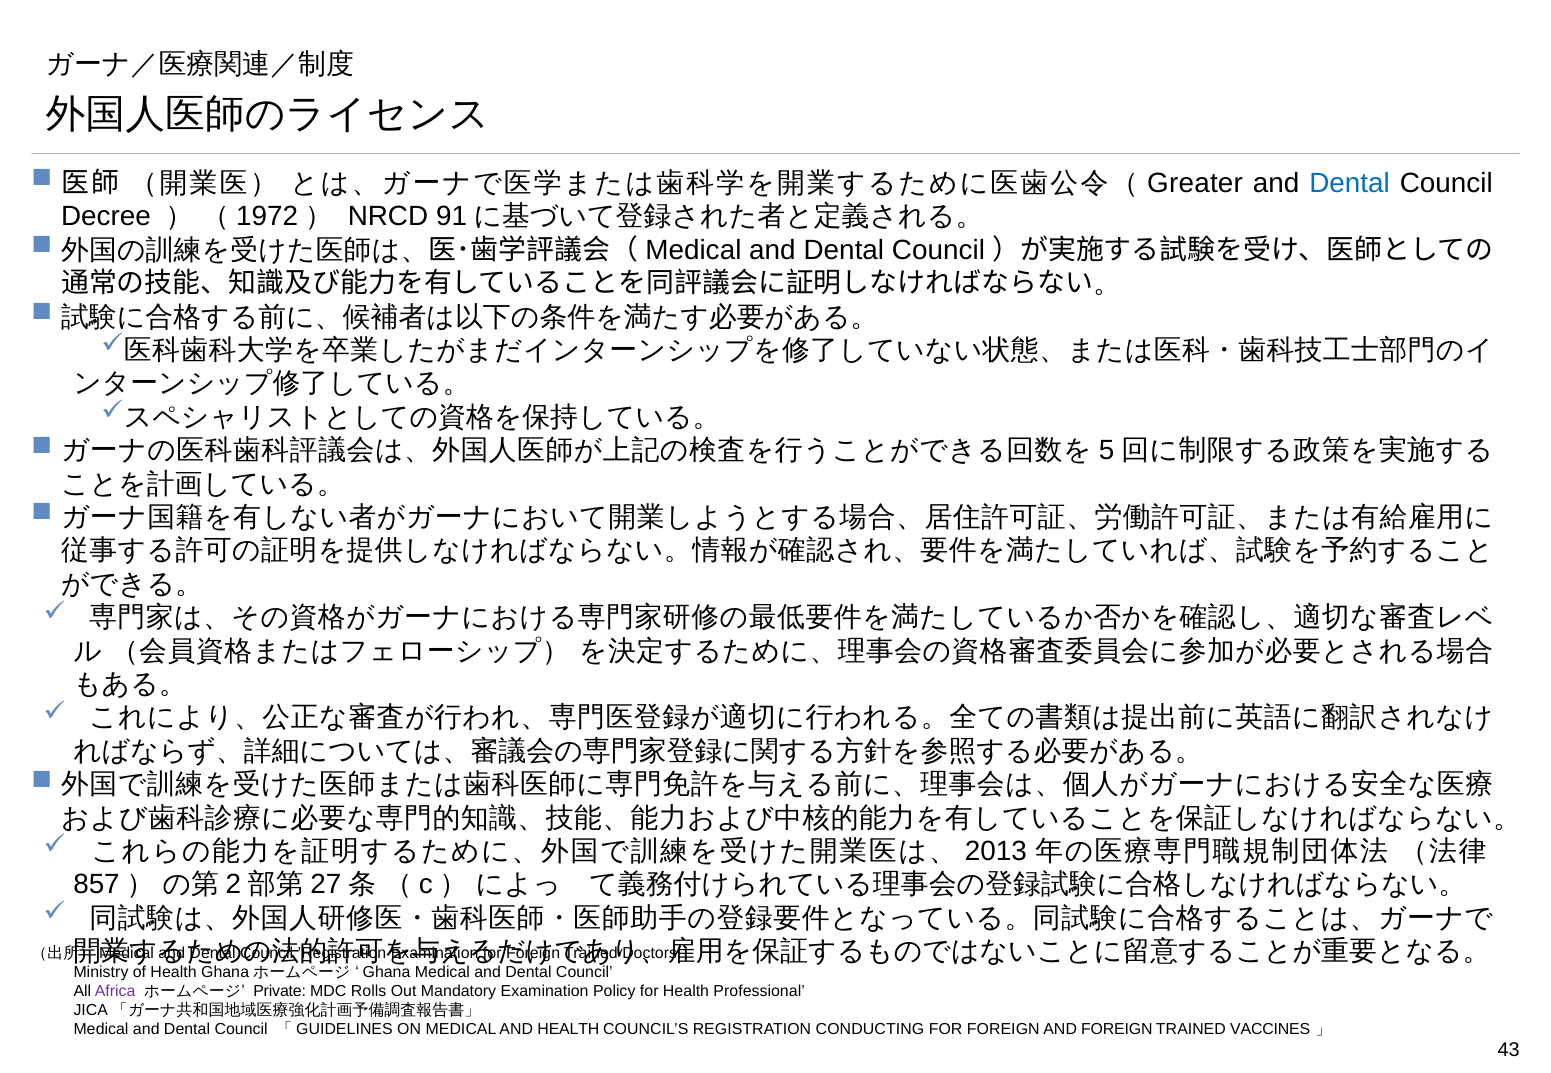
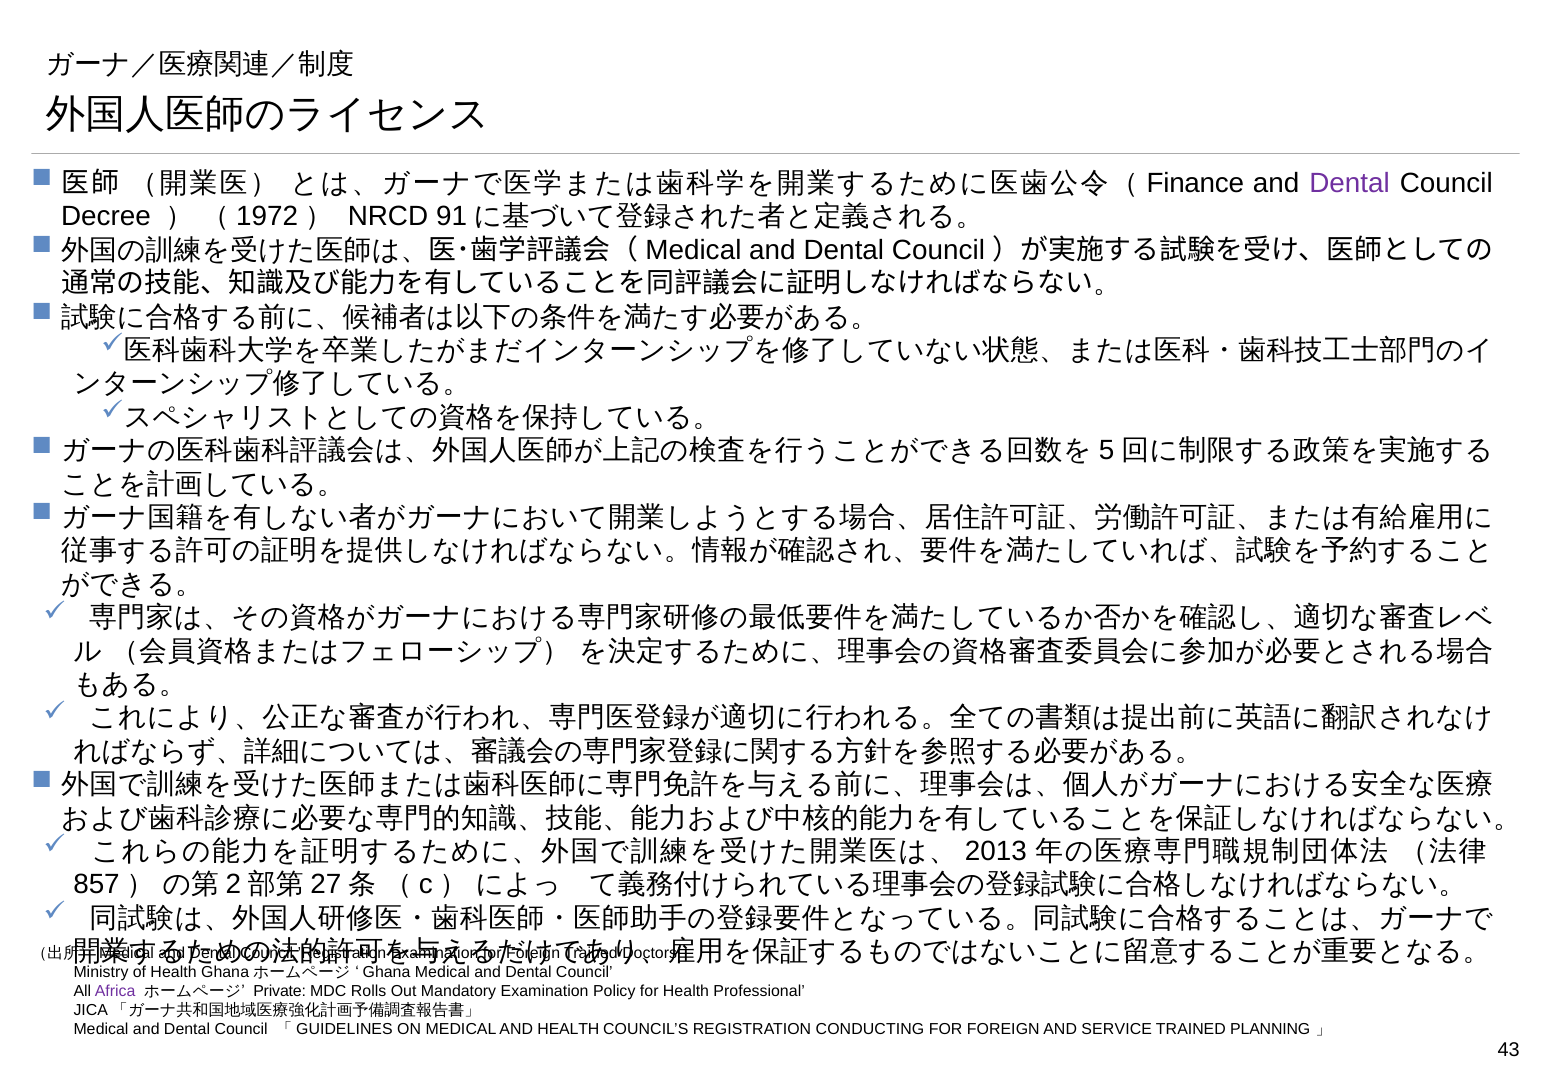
Greater: Greater -> Finance (1195, 183)
Dental colour: blue -> purple (1350, 183)
AND FOREIGN: FOREIGN -> SERVICE (1117, 1030)
VACCINES: VACCINES -> PLANNING (1270, 1030)
